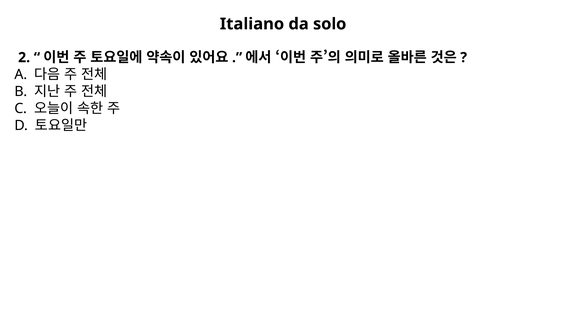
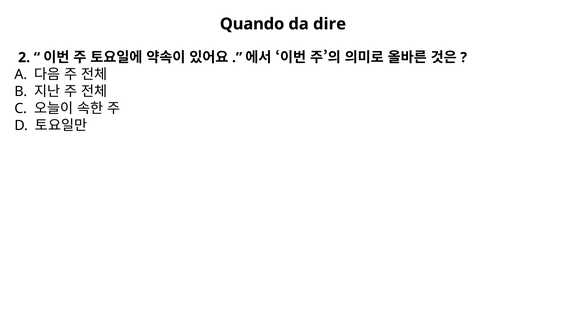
Italiano: Italiano -> Quando (252, 24)
solo: solo -> dire (330, 24)
